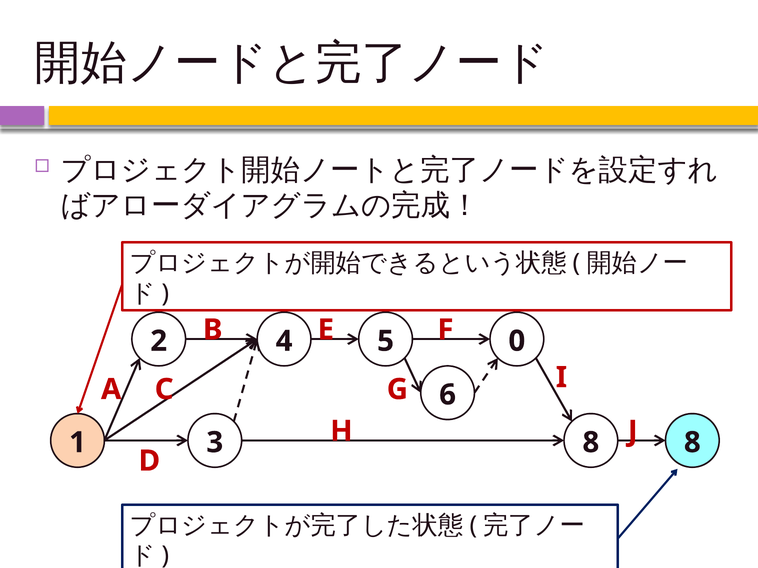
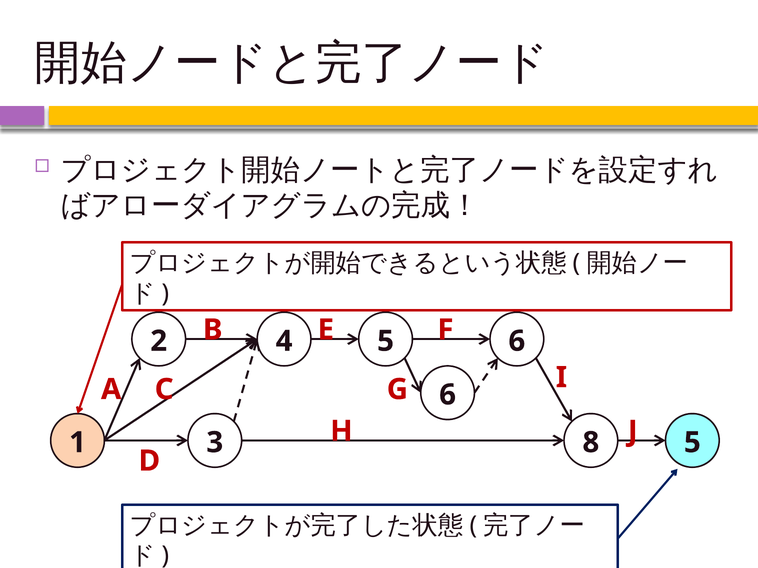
4 0: 0 -> 6 (517, 341)
8 8: 8 -> 5 (692, 443)
